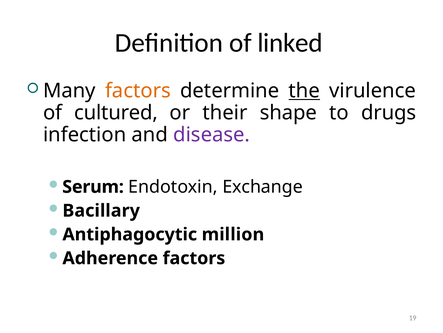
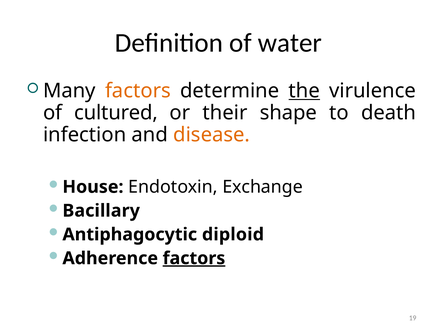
linked: linked -> water (290, 43)
drugs: drugs -> death (389, 113)
disease colour: purple -> orange (212, 134)
Serum: Serum -> House (93, 187)
million: million -> diploid (233, 234)
factors underline: none -> present (194, 258)
